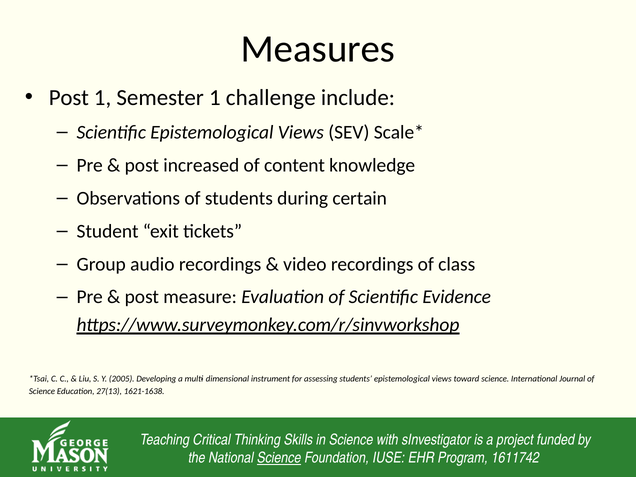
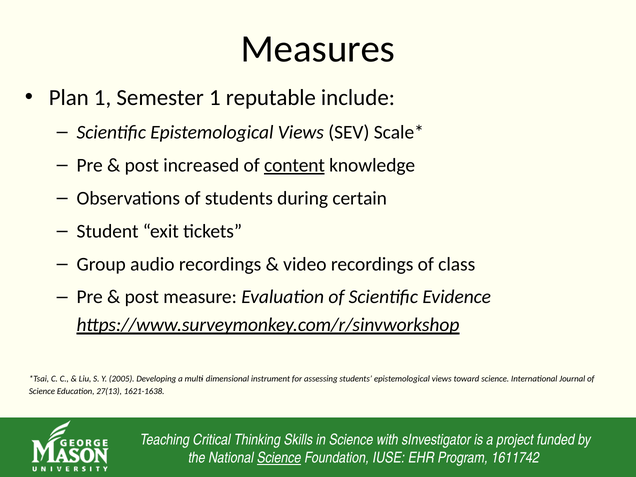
Post: Post -> Plan (69, 98)
challenge: challenge -> reputable (271, 98)
content underline: none -> present (294, 165)
